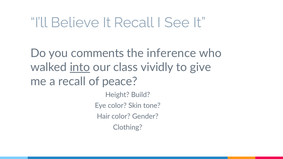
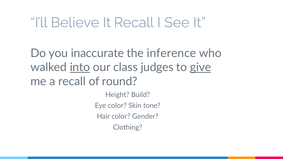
comments: comments -> inaccurate (97, 53)
vividly: vividly -> judges (157, 67)
give underline: none -> present (201, 67)
peace: peace -> round (120, 82)
